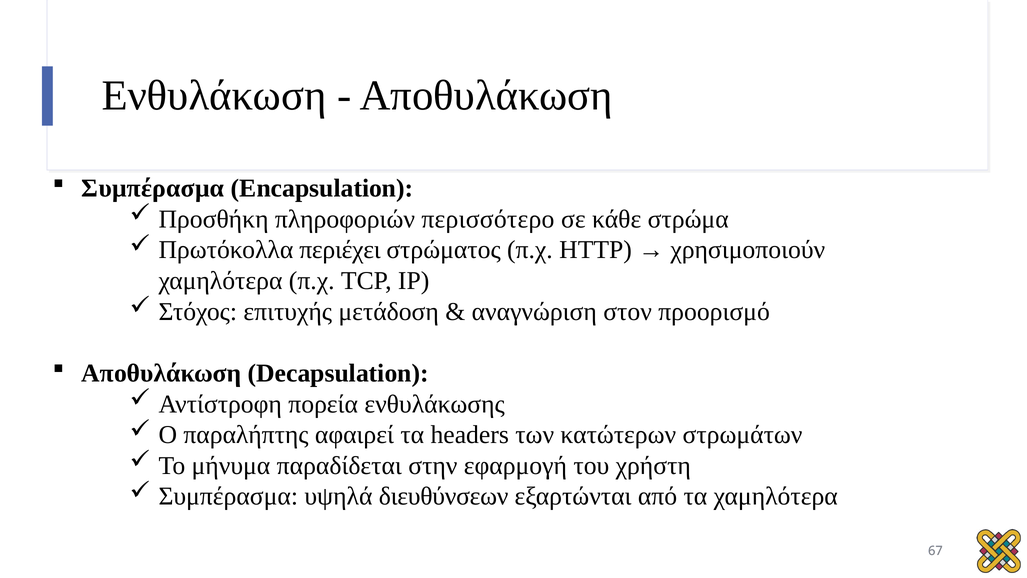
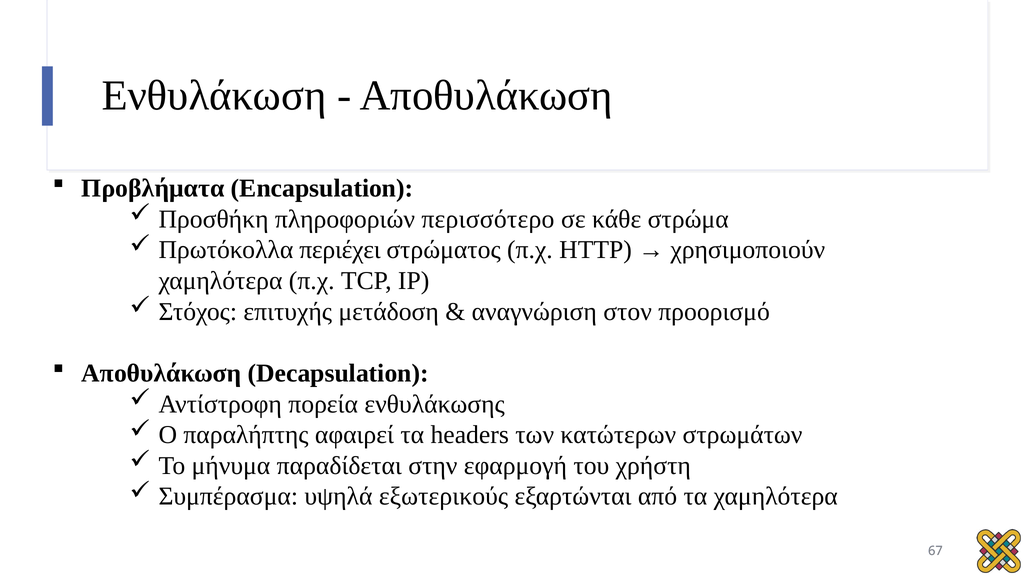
Συμπέρασμα: Συμπέρασμα -> Προβλήματα (153, 188)
διευθύνσεων: διευθύνσεων -> εξωτερικούς (443, 496)
